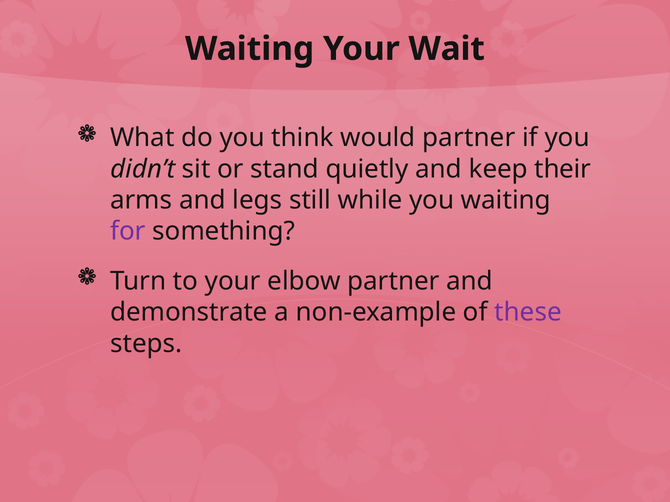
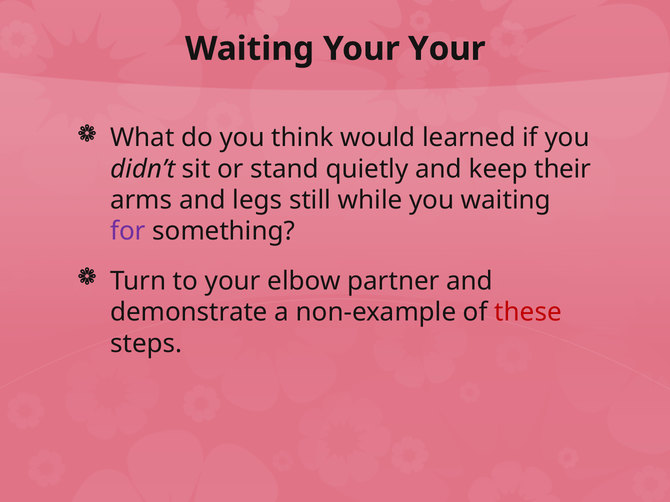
Your Wait: Wait -> Your (447, 49)
would partner: partner -> learned (469, 138)
these colour: purple -> red (528, 313)
